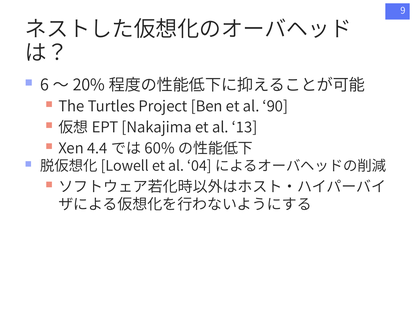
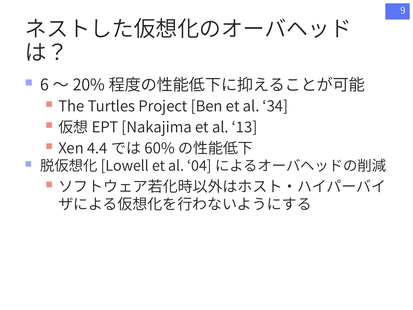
90: 90 -> 34 (275, 107)
